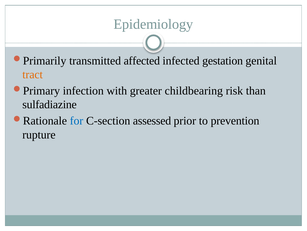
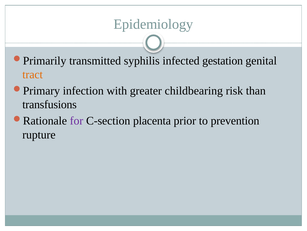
affected: affected -> syphilis (142, 60)
sulfadiazine: sulfadiazine -> transfusions (50, 104)
for colour: blue -> purple (77, 120)
assessed: assessed -> placenta (152, 120)
